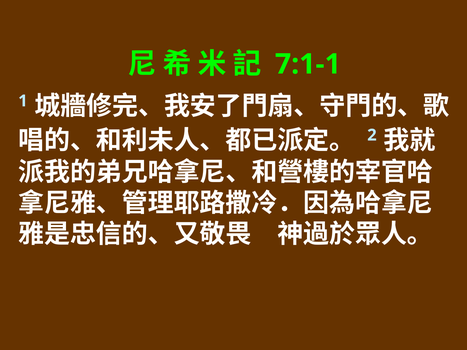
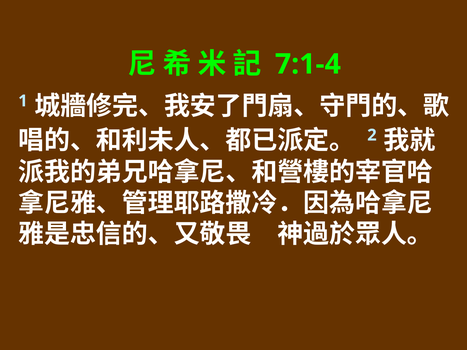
7:1-1: 7:1-1 -> 7:1-4 (308, 64)
